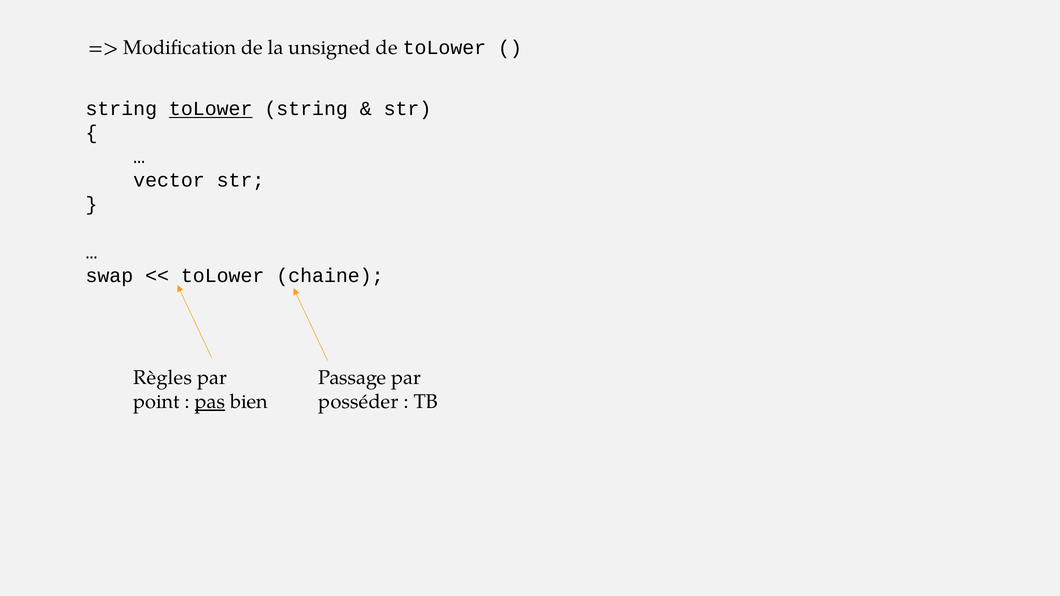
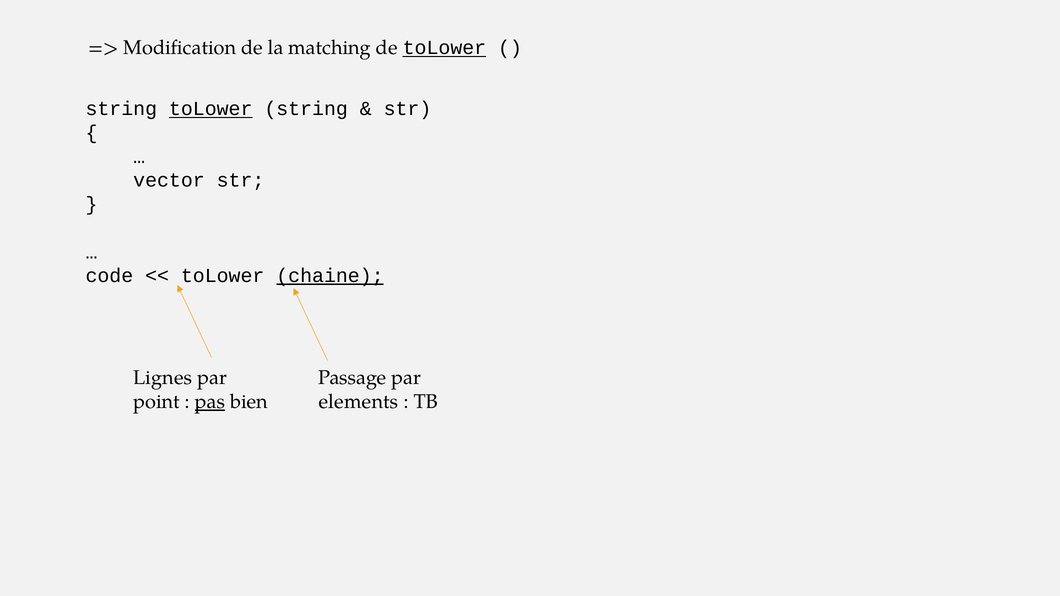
unsigned: unsigned -> matching (330, 48)
toLower underline: none -> present (444, 48)
swap: swap -> code (109, 276)
chaine underline: none -> present (330, 276)
Règles: Règles -> Lignes (163, 378)
posséder: posséder -> elements (358, 402)
